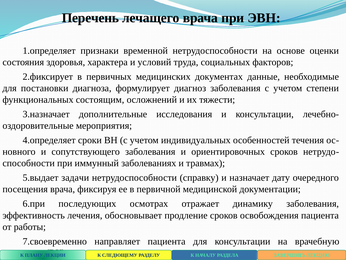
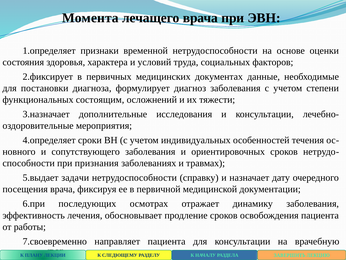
Перечень: Перечень -> Момента (90, 18)
иммунный: иммунный -> признания (97, 163)
